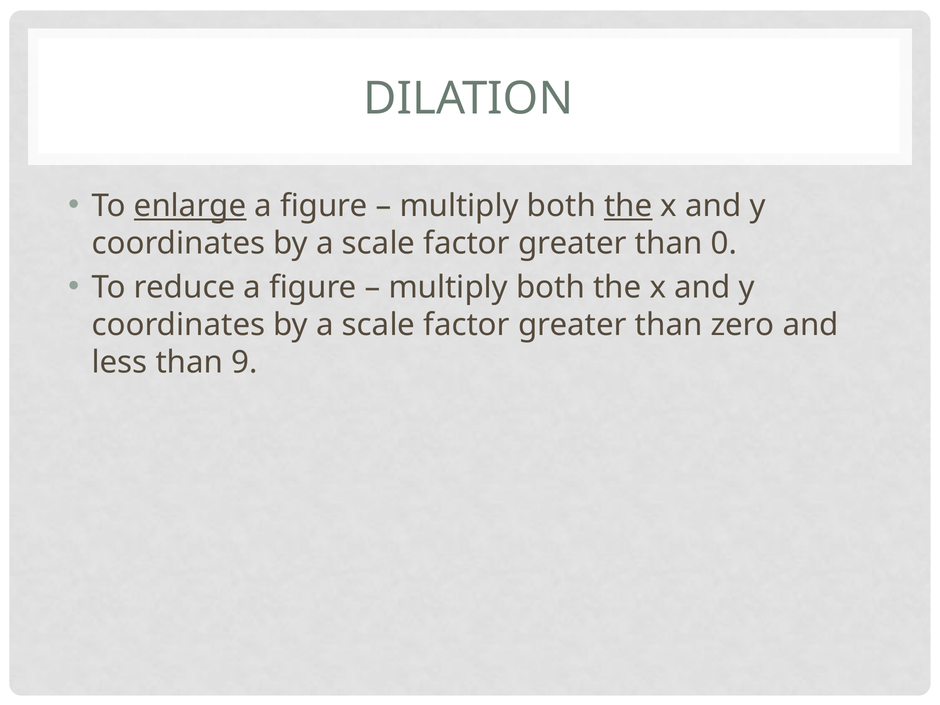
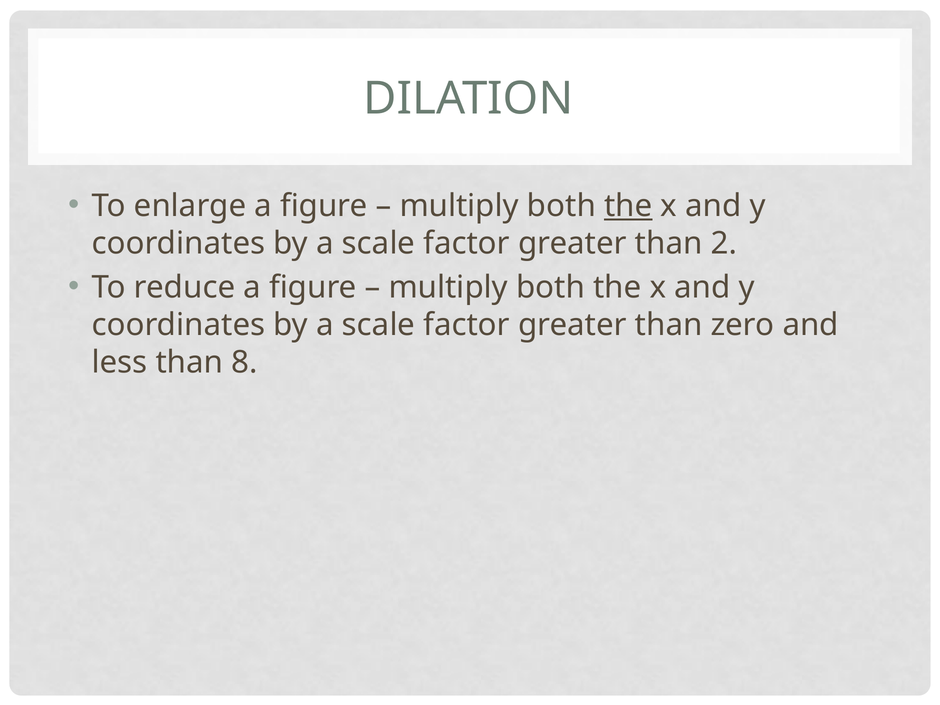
enlarge underline: present -> none (190, 206)
0: 0 -> 2 (724, 243)
9: 9 -> 8 (244, 363)
